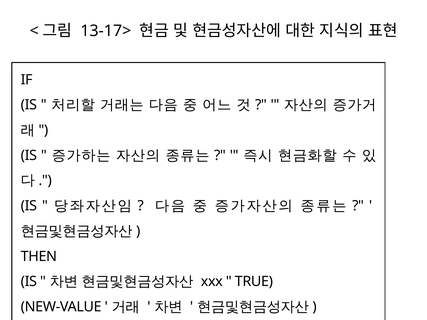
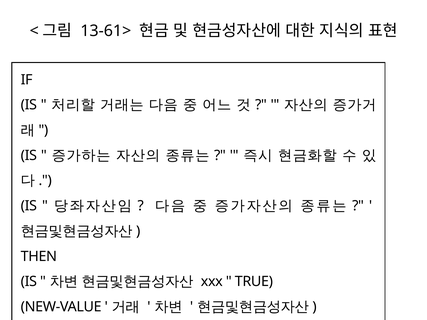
13-17>: 13-17> -> 13-61> (106, 31)
